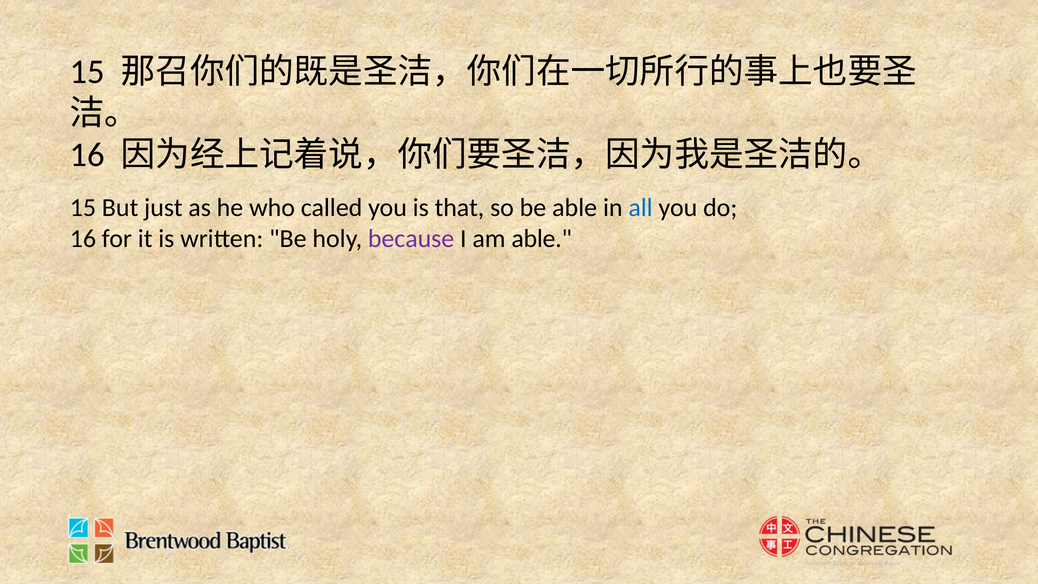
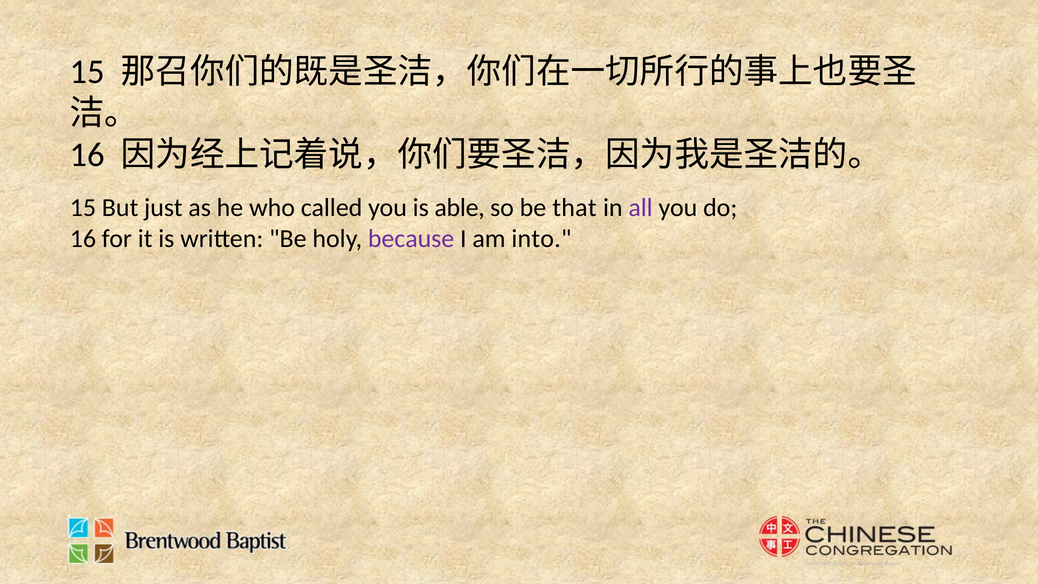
that: that -> able (460, 208)
be able: able -> that (575, 208)
all colour: blue -> purple (641, 208)
am able: able -> into (541, 239)
